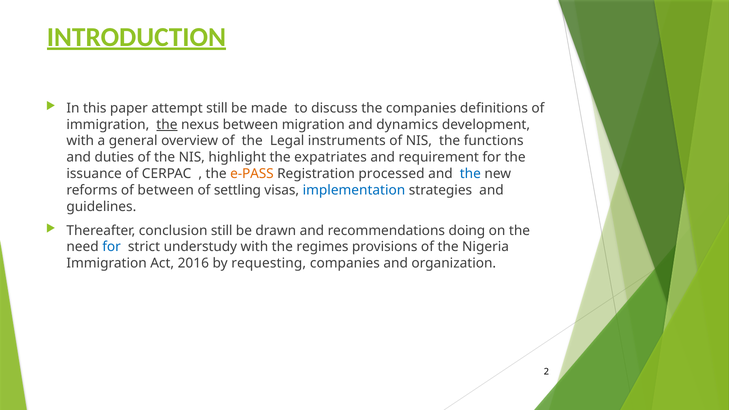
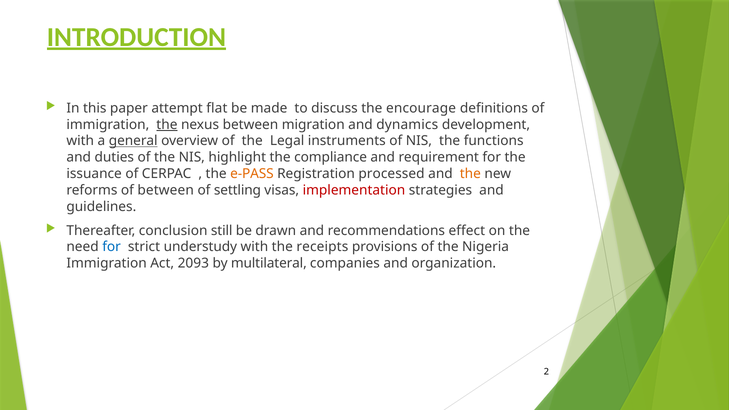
attempt still: still -> flat (217, 108)
the companies: companies -> encourage (421, 108)
general underline: none -> present (133, 141)
expatriates: expatriates -> compliance (331, 157)
the colour: blue -> orange (470, 174)
implementation colour: blue -> red (354, 190)
doing: doing -> effect (467, 231)
regimes: regimes -> receipts (322, 247)
2016: 2016 -> 2093 (193, 263)
requesting: requesting -> multilateral (269, 263)
